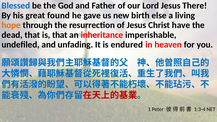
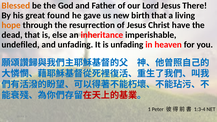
Blessed colour: blue -> orange (16, 6)
birth else: else -> that (159, 15)
is that: that -> else (60, 35)
is endured: endured -> unfading (127, 45)
